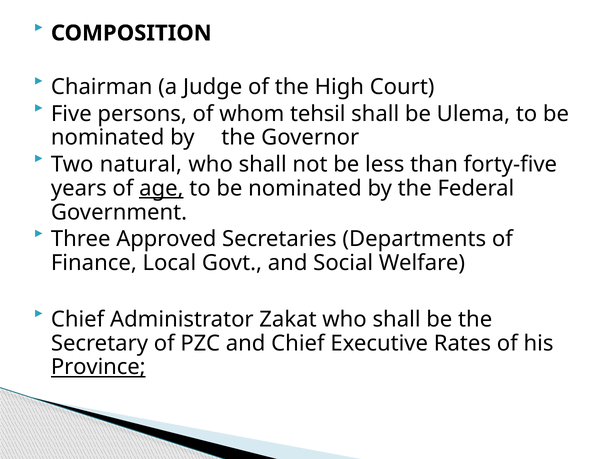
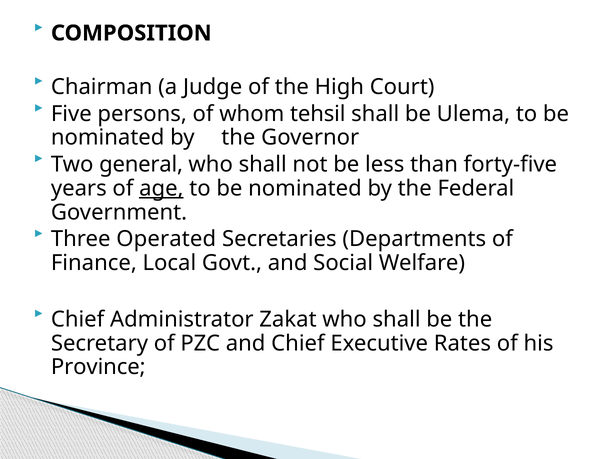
natural: natural -> general (141, 165)
Approved: Approved -> Operated (166, 239)
Province underline: present -> none (98, 367)
